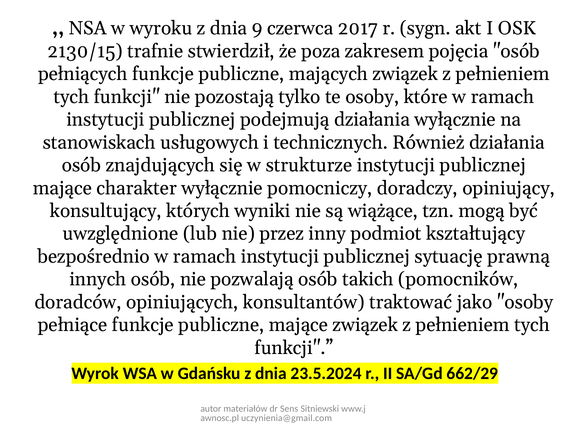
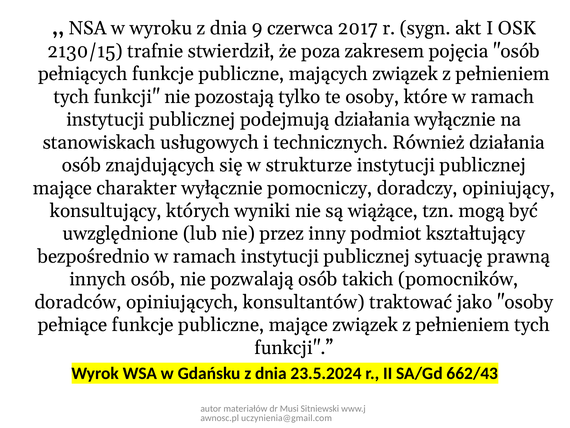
662/29: 662/29 -> 662/43 (472, 373)
Sens: Sens -> Musi (289, 408)
